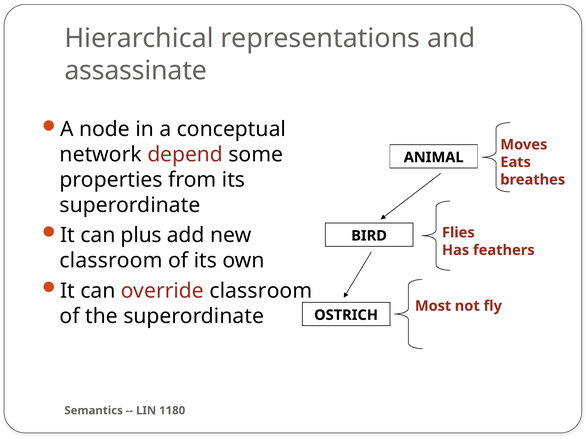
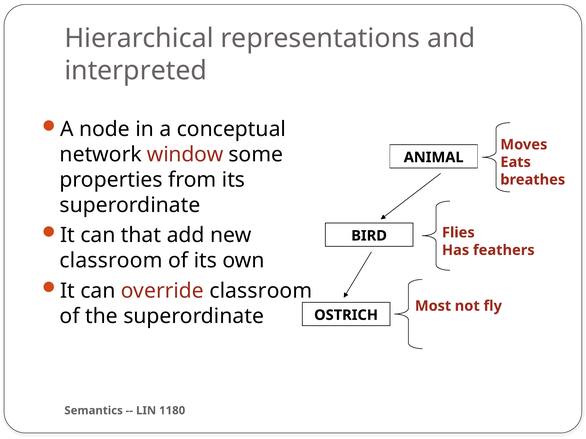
assassinate: assassinate -> interpreted (136, 71)
depend: depend -> window (185, 155)
plus: plus -> that (141, 236)
